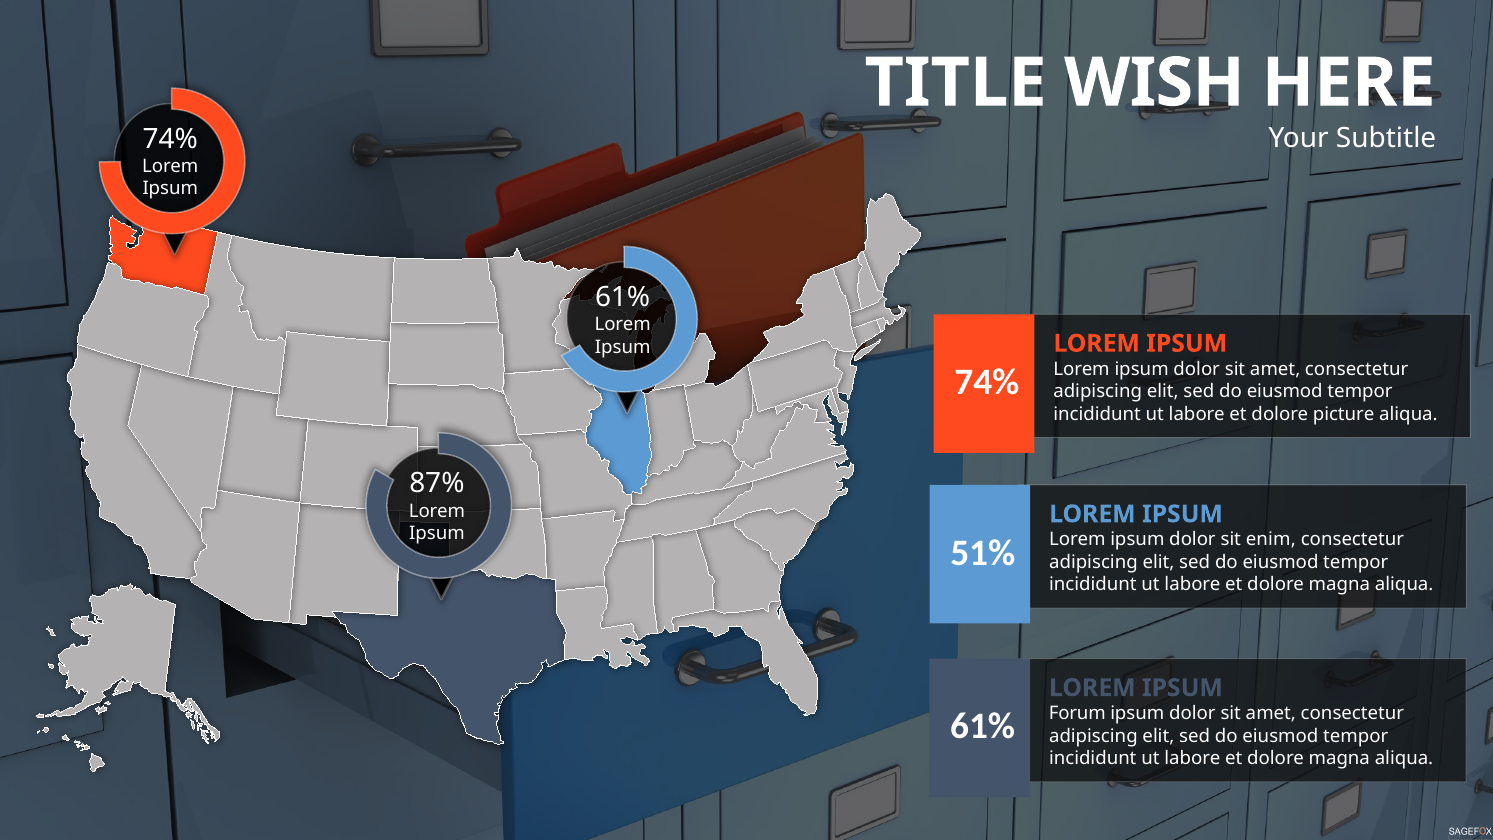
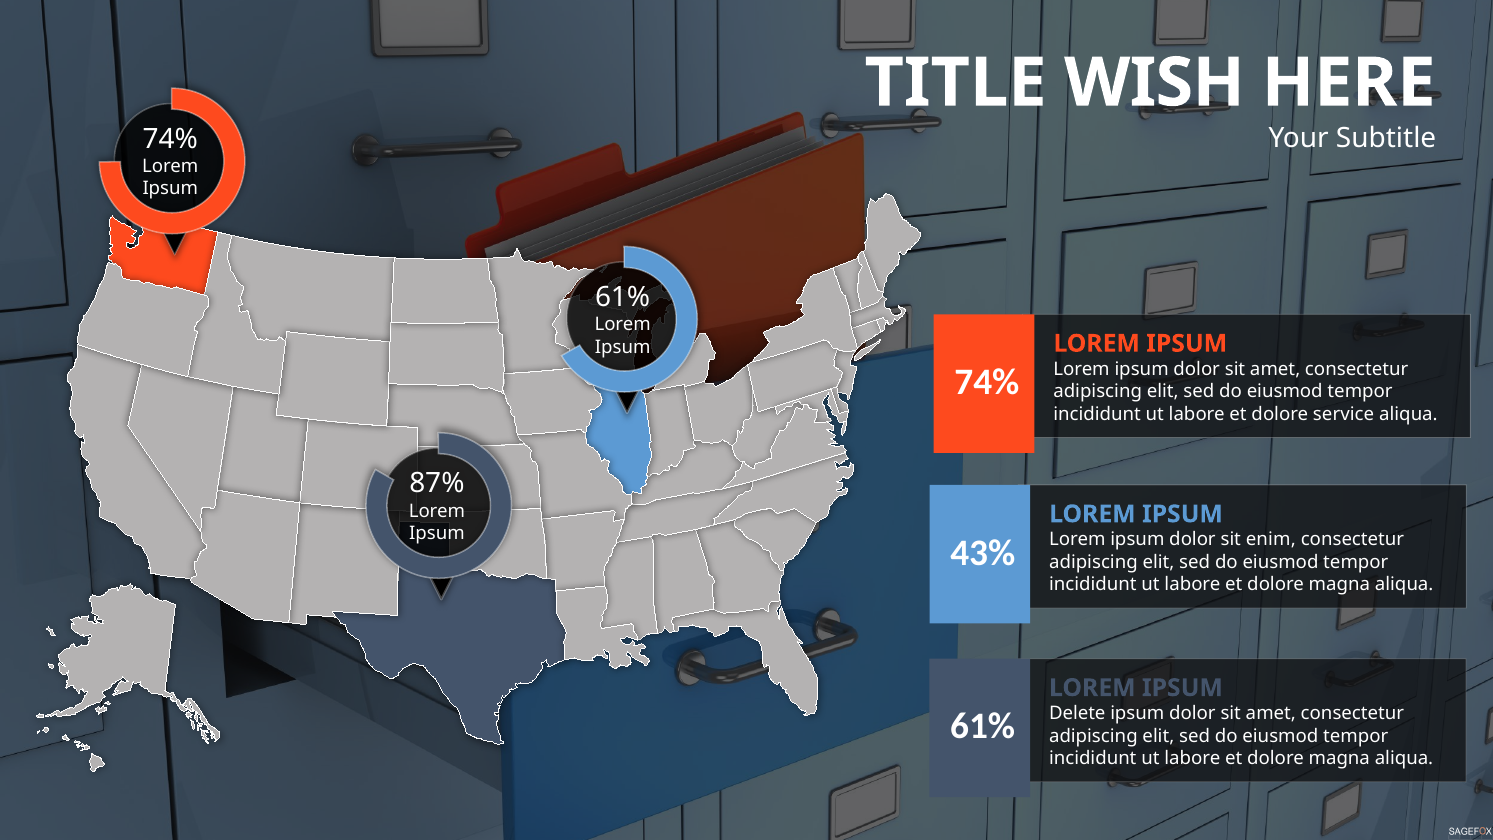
picture: picture -> service (1344, 414)
51%: 51% -> 43% (983, 553)
Forum: Forum -> Delete (1077, 713)
